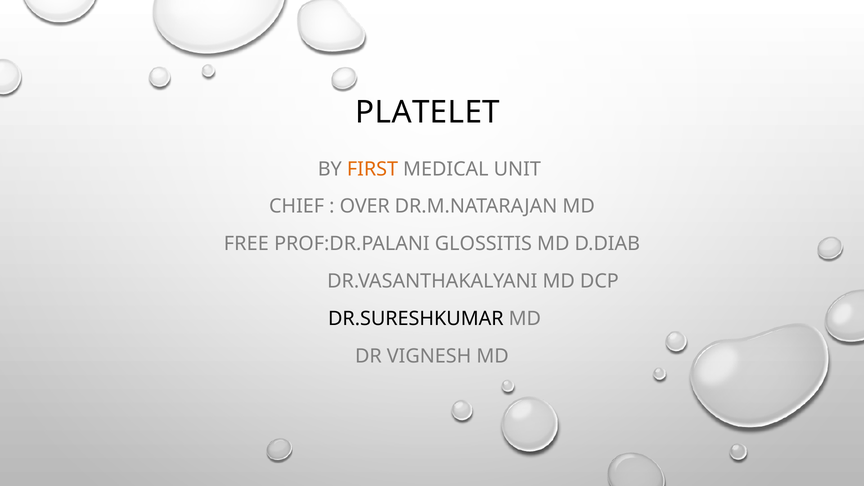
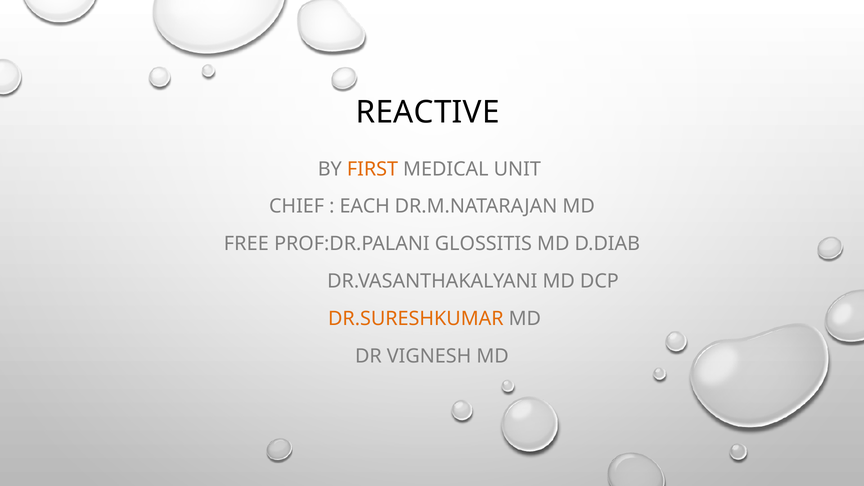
PLATELET: PLATELET -> REACTIVE (428, 112)
OVER: OVER -> EACH (365, 206)
DR.SURESHKUMAR colour: black -> orange (416, 319)
